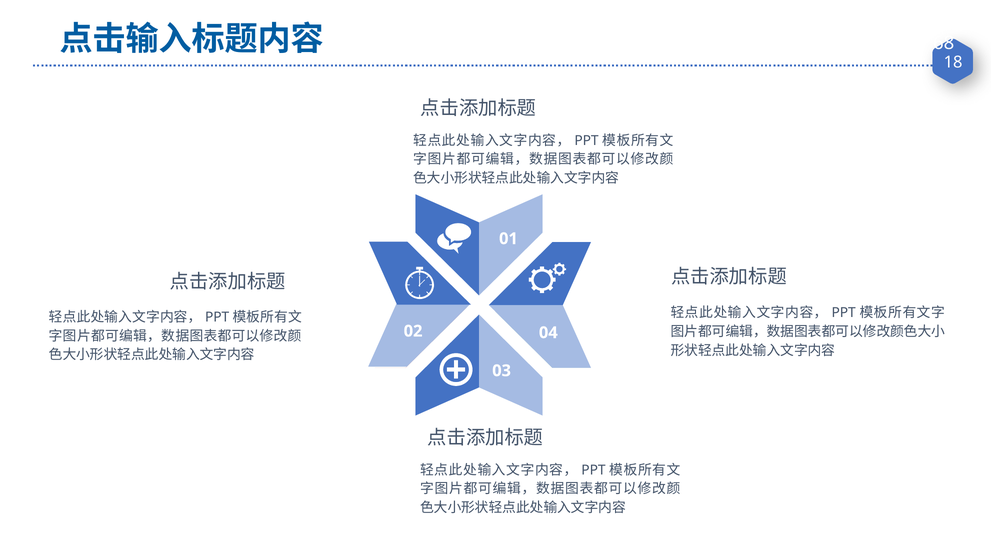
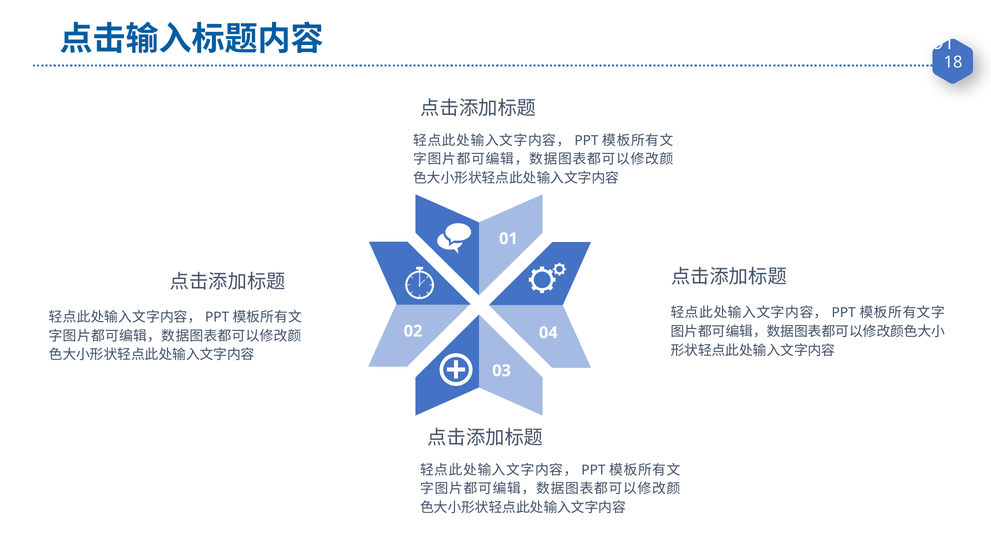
68: 68 -> 91 (944, 43)
